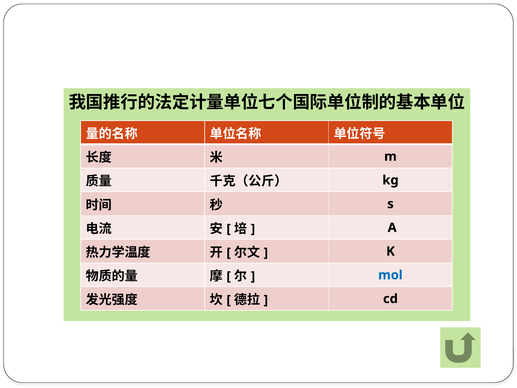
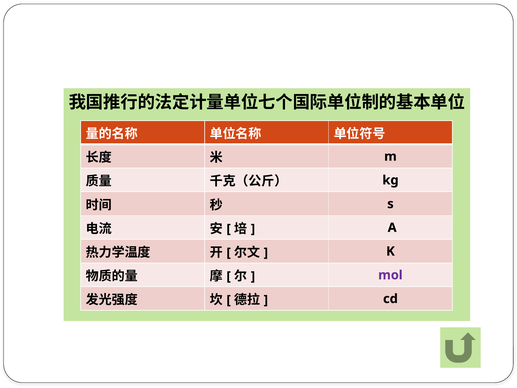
mol colour: blue -> purple (390, 275)
